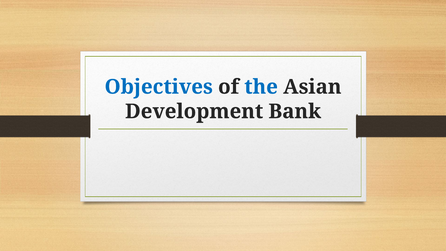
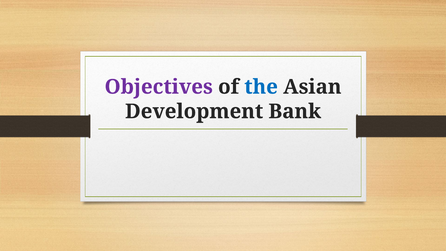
Objectives colour: blue -> purple (159, 87)
